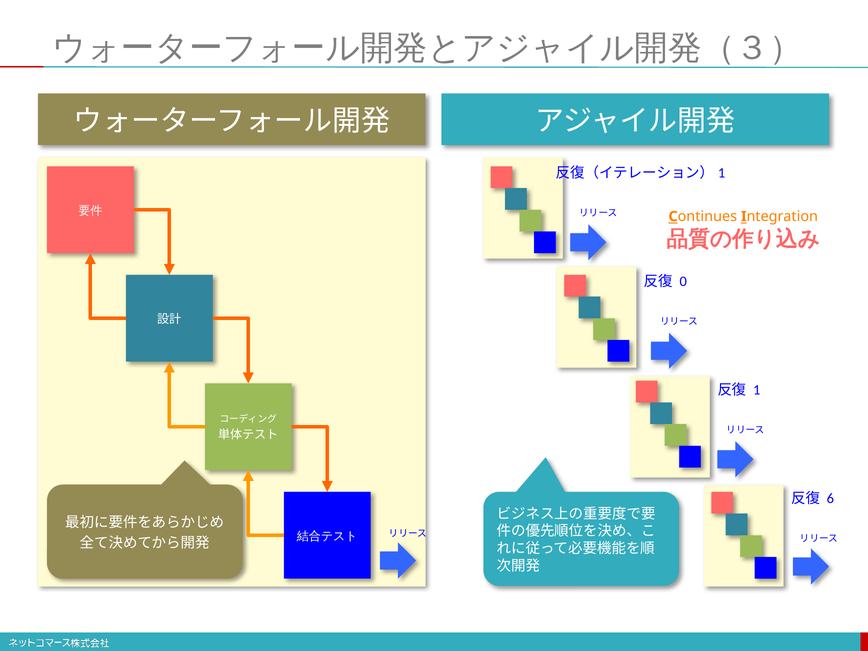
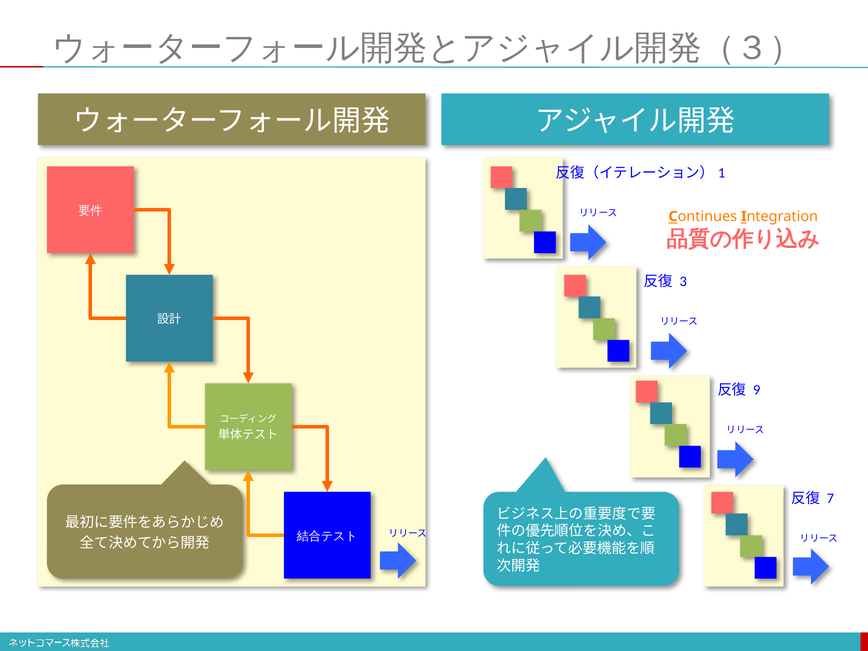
0: 0 -> 3 (683, 282)
1: 1 -> 9 (757, 390)
6: 6 -> 7 (830, 499)
